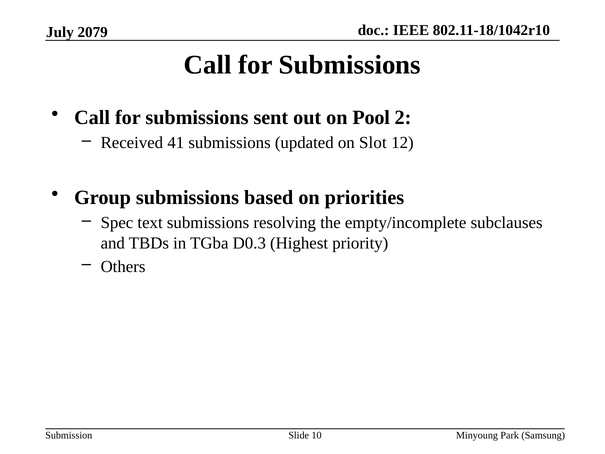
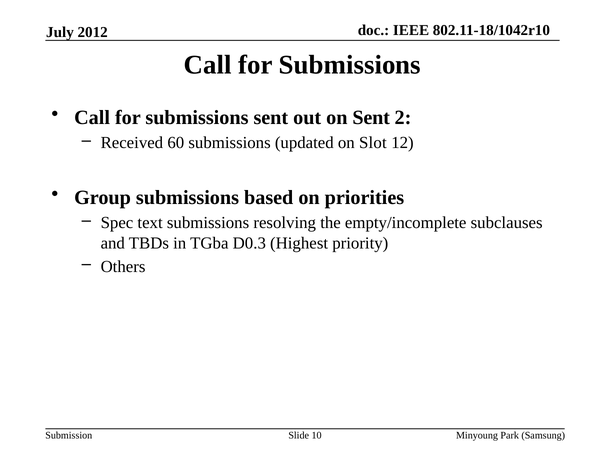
2079: 2079 -> 2012 (93, 32)
on Pool: Pool -> Sent (371, 117)
41: 41 -> 60 (176, 143)
